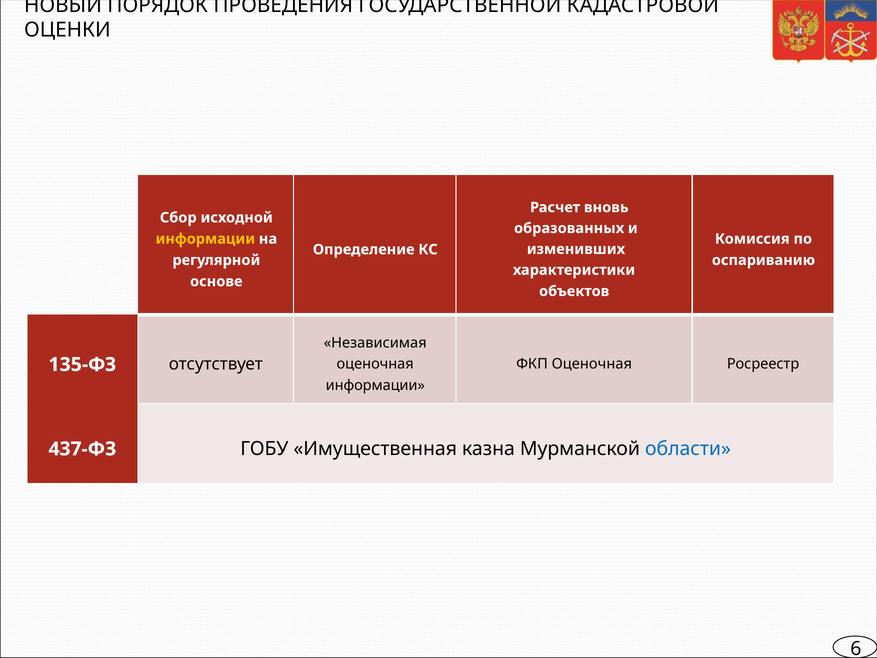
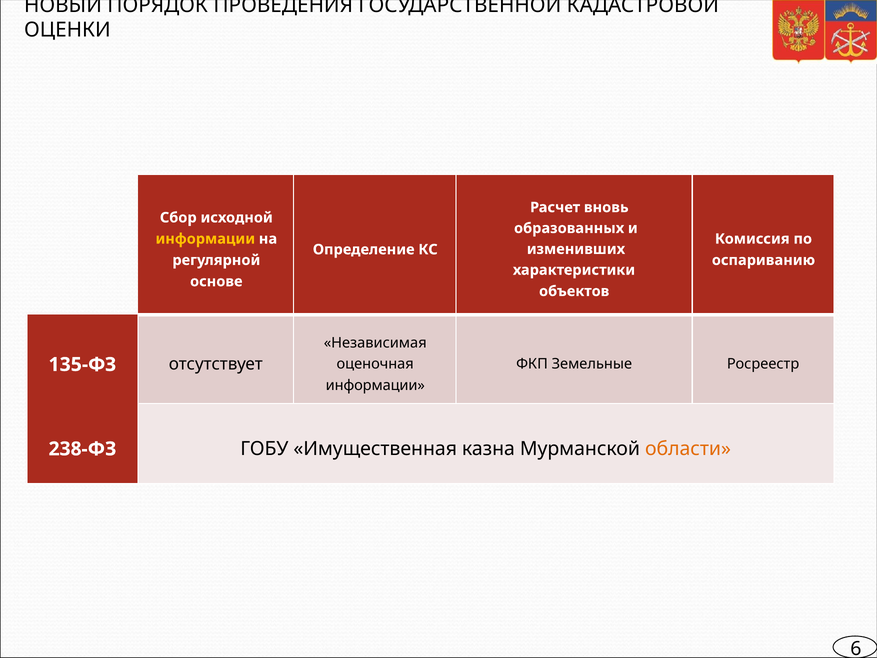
ФКП Оценочная: Оценочная -> Земельные (592, 364)
437-ФЗ: 437-ФЗ -> 238-ФЗ (83, 449)
области colour: blue -> orange (688, 449)
